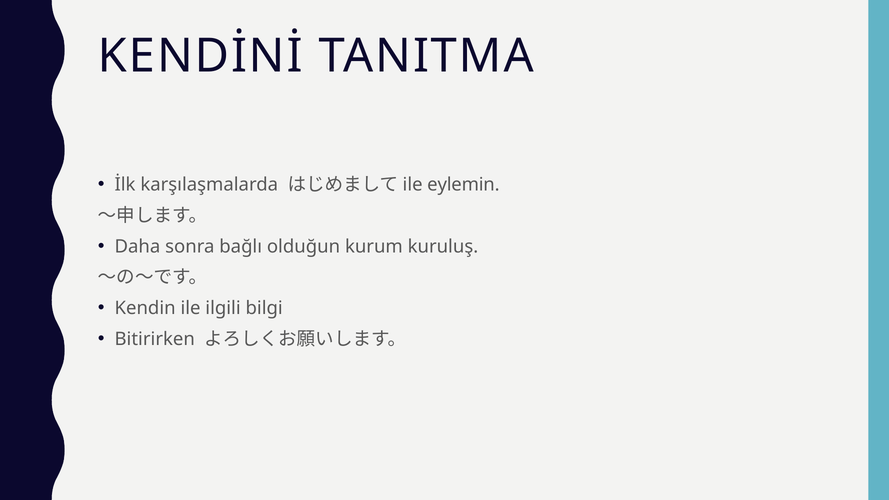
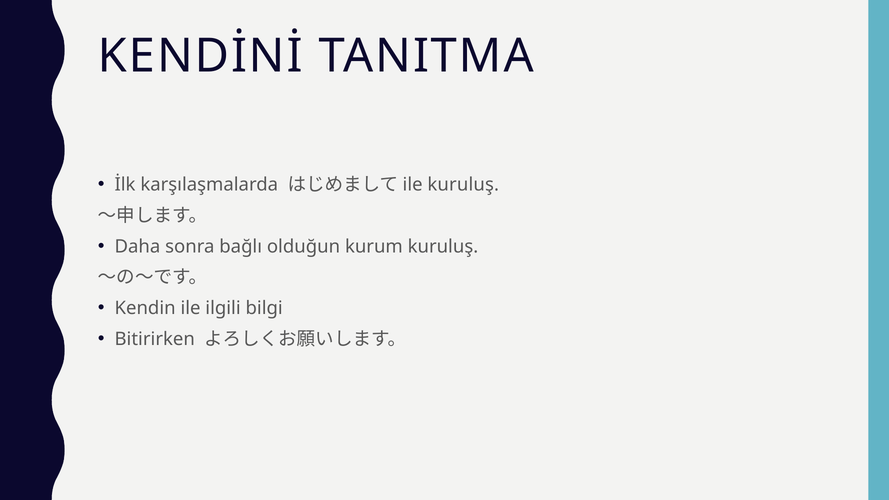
ile eylemin: eylemin -> kuruluş (463, 185)
